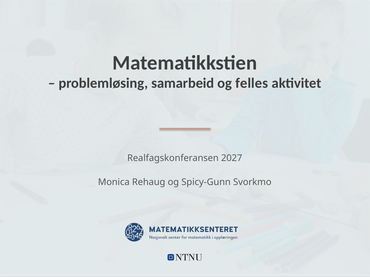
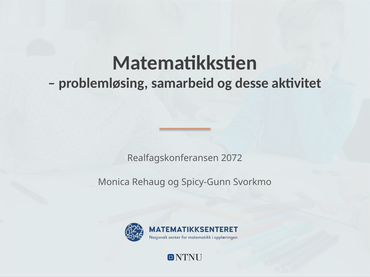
felles: felles -> desse (252, 83)
2027: 2027 -> 2072 (232, 158)
